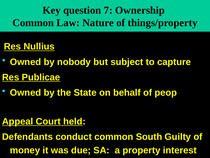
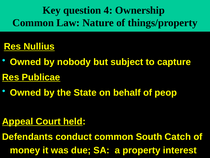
7: 7 -> 4 (108, 10)
Guilty: Guilty -> Catch (178, 136)
